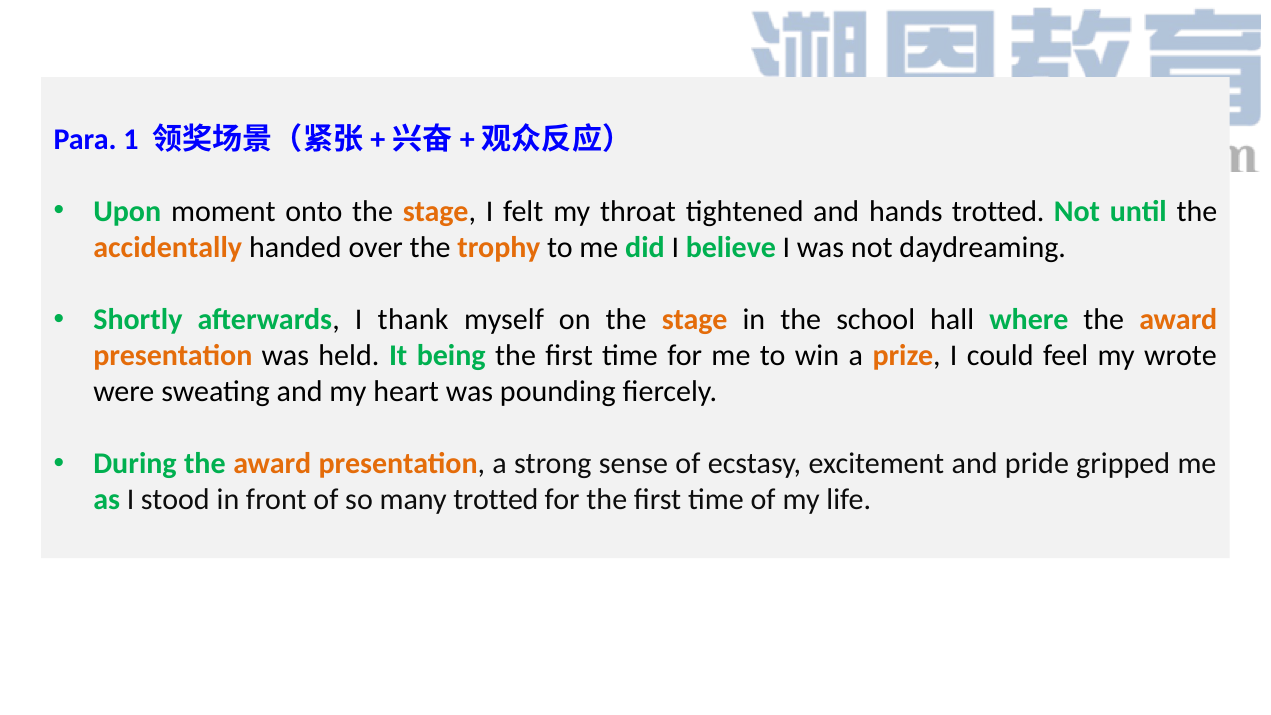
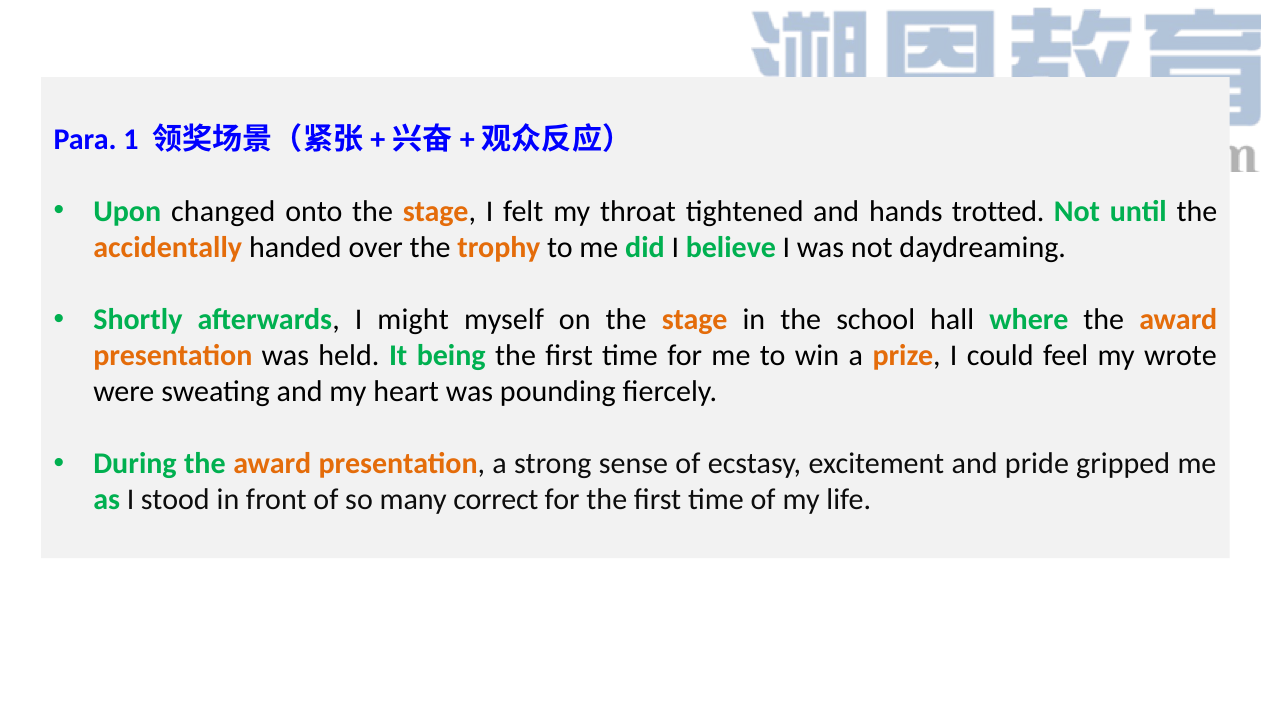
moment: moment -> changed (223, 212)
thank: thank -> might (413, 320)
many trotted: trotted -> correct (496, 500)
